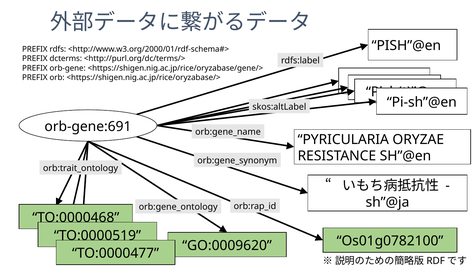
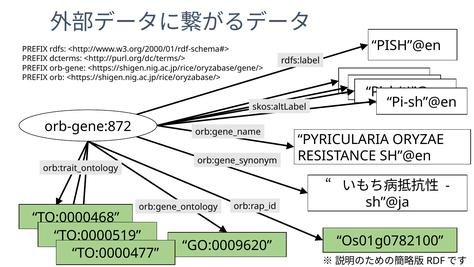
orb-gene:691: orb-gene:691 -> orb-gene:872 (88, 126)
